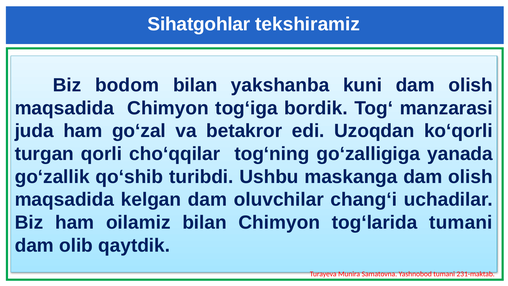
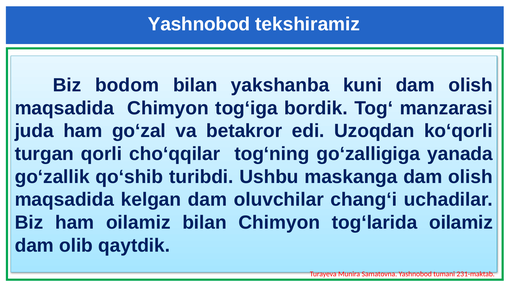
Sihatgohlar: Sihatgohlar -> Yashnobod (199, 24)
tog‘larida tumani: tumani -> oilamiz (461, 222)
